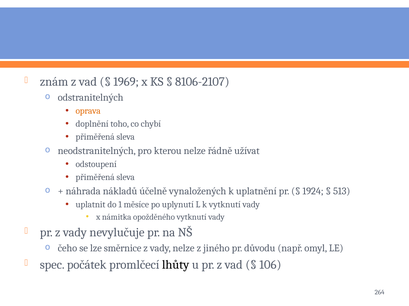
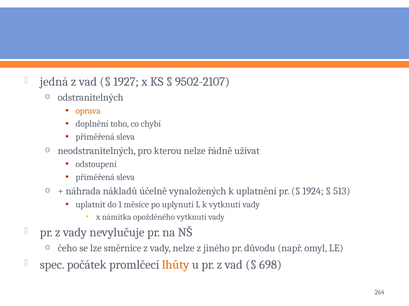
znám: znám -> jedná (54, 82)
1969: 1969 -> 1927 (126, 82)
8106-2107: 8106-2107 -> 9502-2107 (202, 82)
lhůty colour: black -> orange (176, 265)
106: 106 -> 698 (270, 265)
